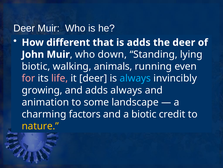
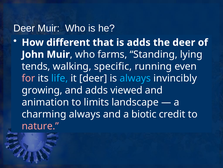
down: down -> farms (112, 54)
biotic: biotic -> tends (36, 66)
animals: animals -> specific (113, 66)
life colour: pink -> light blue (60, 78)
adds always: always -> viewed (126, 90)
some: some -> limits (96, 102)
charming factors: factors -> always (85, 114)
nature colour: yellow -> pink (40, 126)
